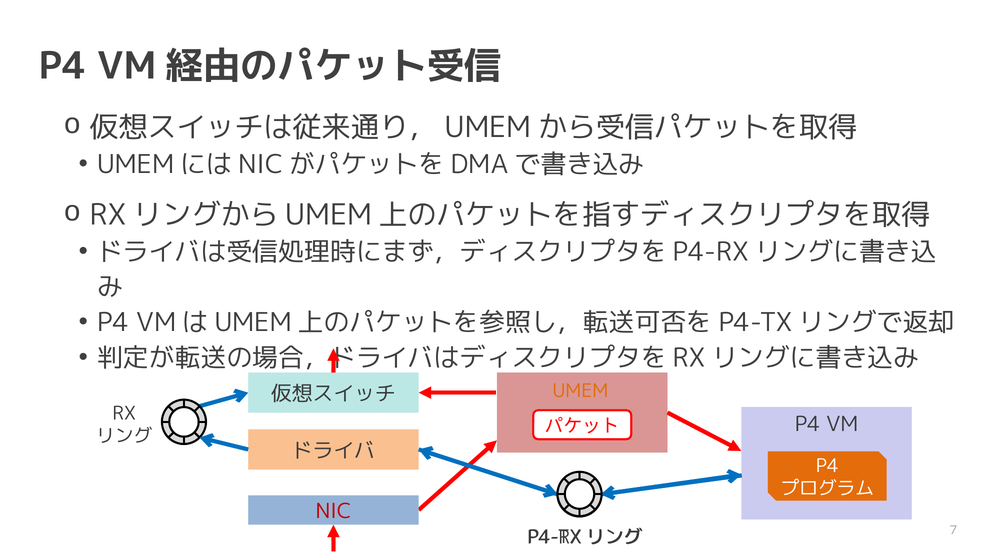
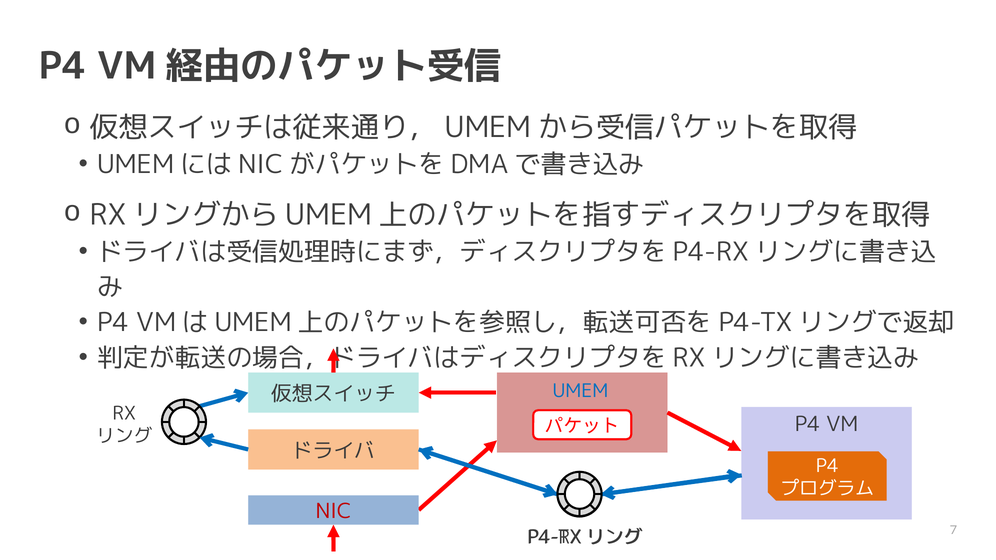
UMEM colour: orange -> blue (580, 391)
